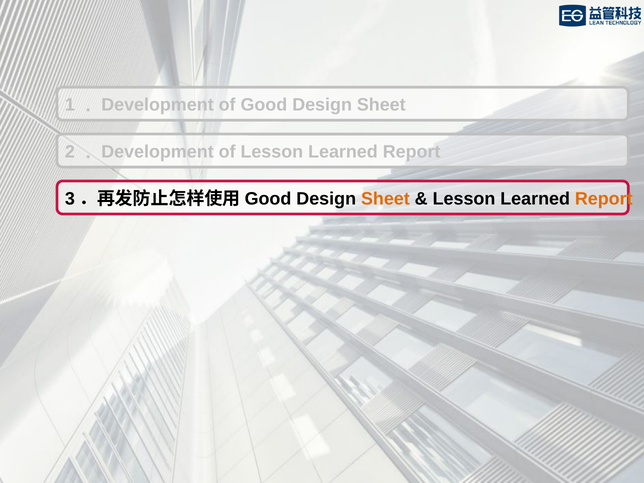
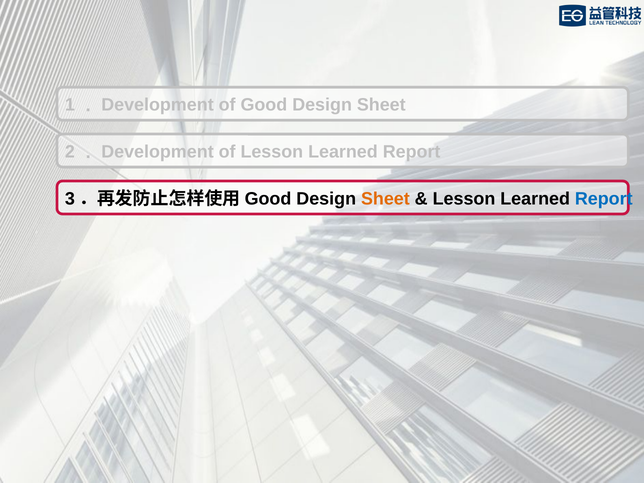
Report colour: orange -> blue (604, 199)
